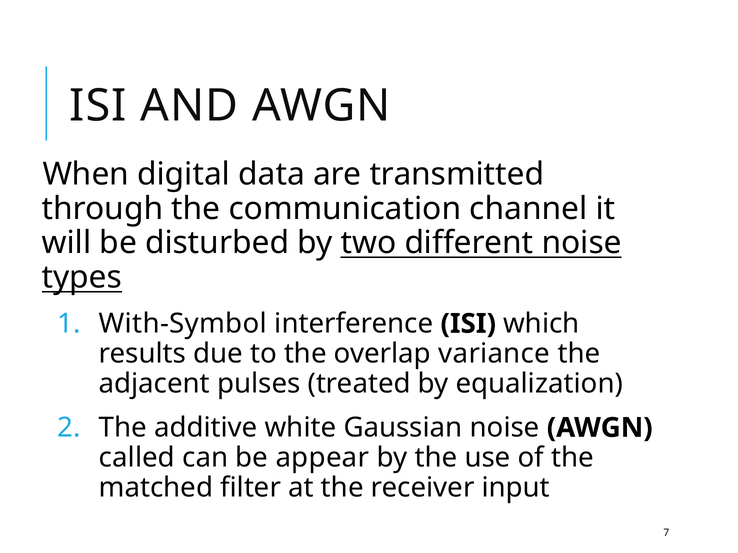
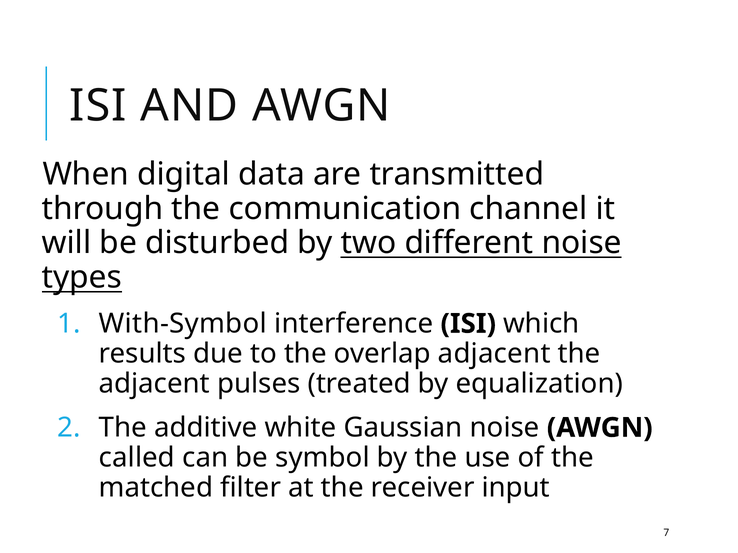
overlap variance: variance -> adjacent (494, 354)
appear: appear -> symbol (322, 458)
